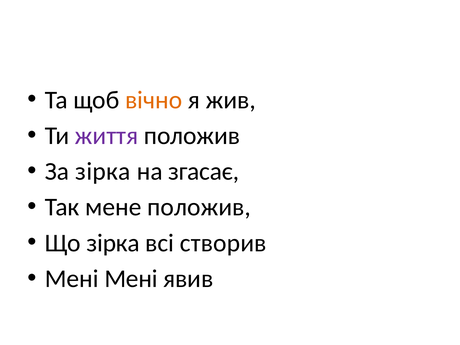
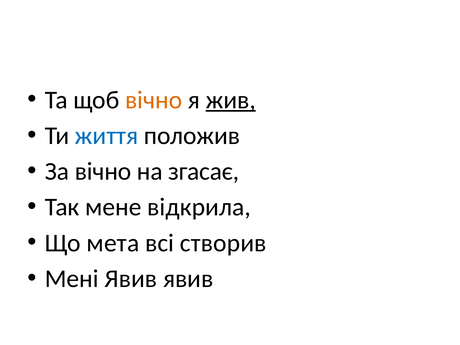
жив underline: none -> present (231, 100)
життя colour: purple -> blue (107, 136)
За зірка: зірка -> вічно (103, 171)
мене положив: положив -> відкрила (199, 207)
Що зірка: зірка -> мета (113, 243)
Мені Мені: Мені -> Явив (131, 279)
